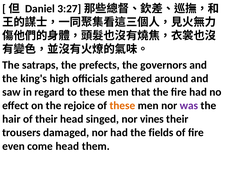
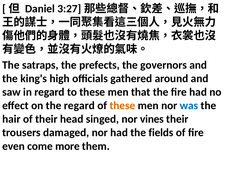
the rejoice: rejoice -> regard (79, 105)
was colour: purple -> blue (189, 105)
come head: head -> more (67, 146)
